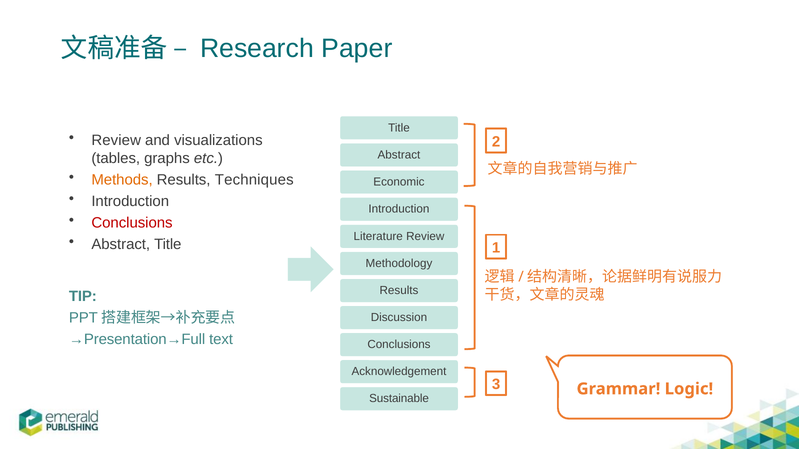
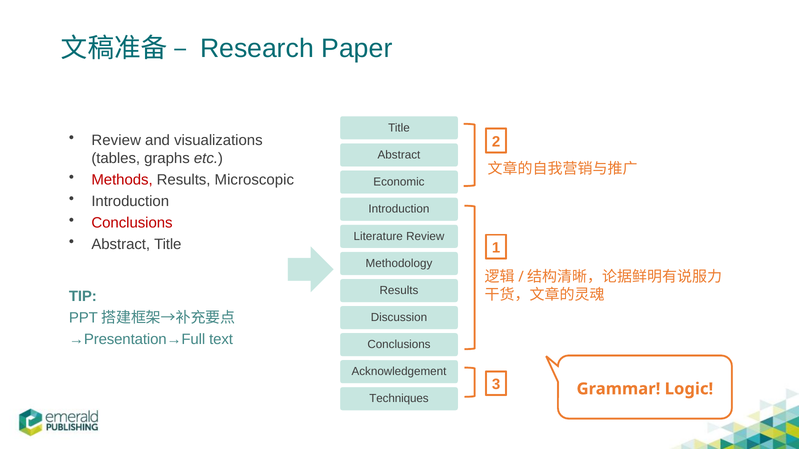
Methods colour: orange -> red (122, 180)
Techniques: Techniques -> Microscopic (254, 180)
Sustainable: Sustainable -> Techniques (399, 399)
